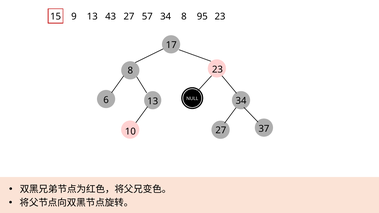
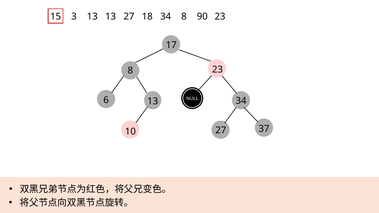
9: 9 -> 3 (74, 17)
13 43: 43 -> 13 (111, 17)
57: 57 -> 18 (147, 17)
95: 95 -> 90 (202, 17)
